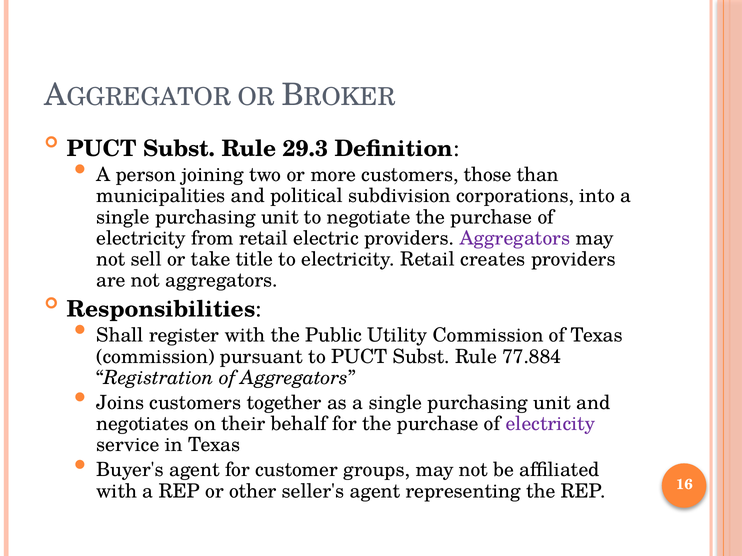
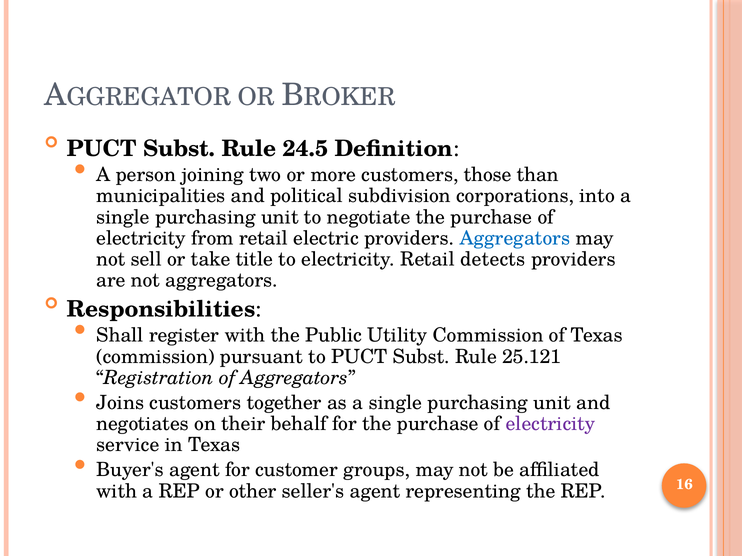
29.3: 29.3 -> 24.5 (305, 149)
Aggregators colour: purple -> blue (515, 238)
creates: creates -> detects (493, 260)
77.884: 77.884 -> 25.121 (532, 357)
